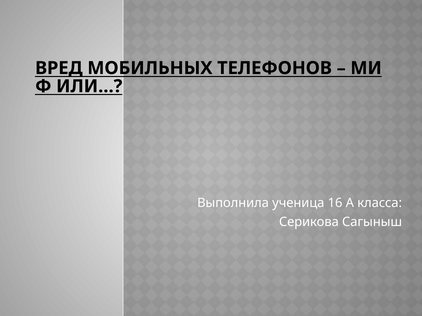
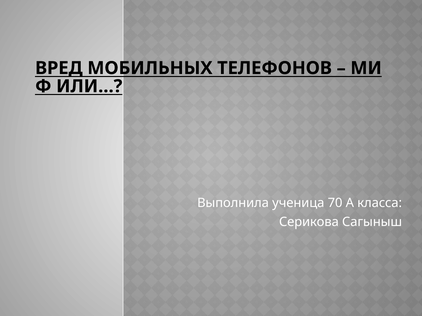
16: 16 -> 70 (335, 203)
